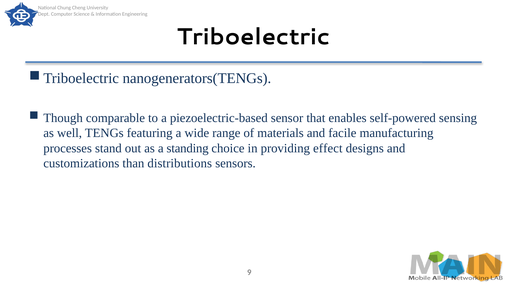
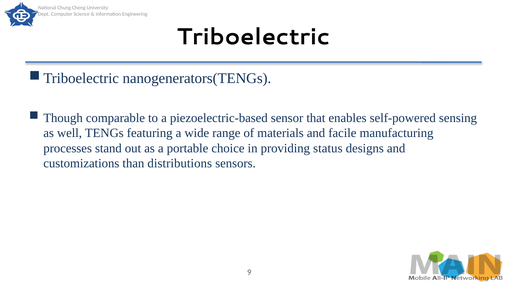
standing: standing -> portable (188, 148)
effect: effect -> status (328, 148)
